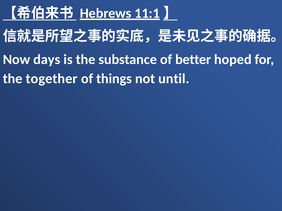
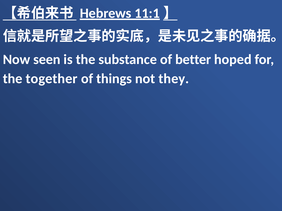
days: days -> seen (47, 60)
until: until -> they (174, 79)
